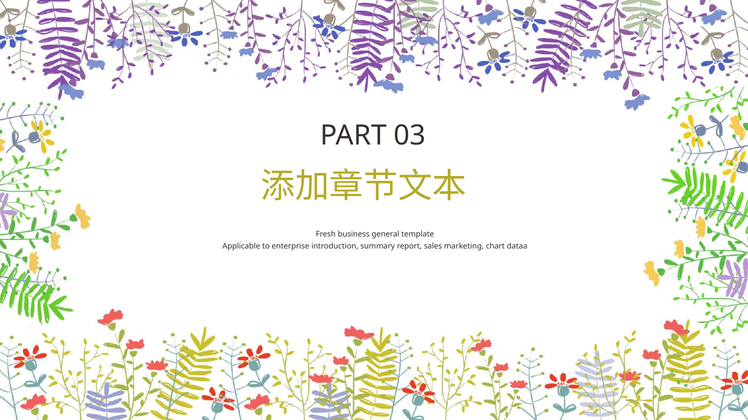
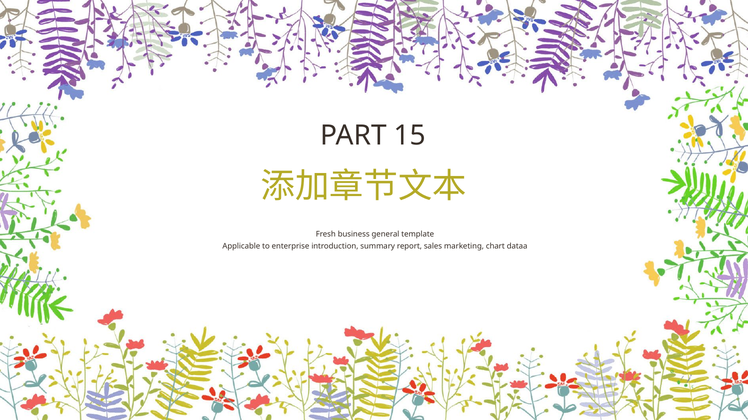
03: 03 -> 15 (410, 136)
